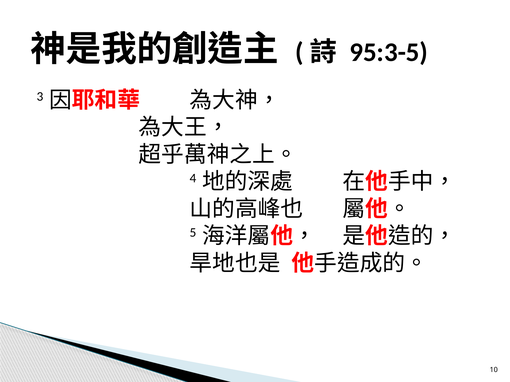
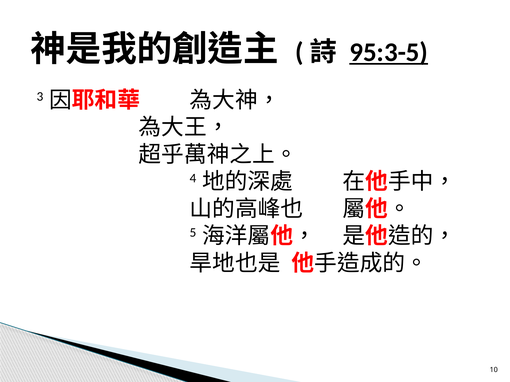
95:3-5 underline: none -> present (389, 52)
